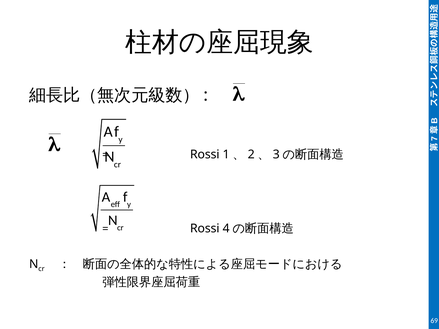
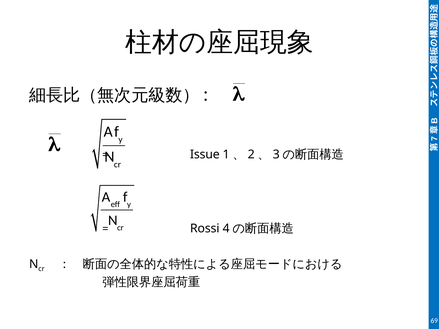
Rossi: Rossi -> Issue (205, 155)
